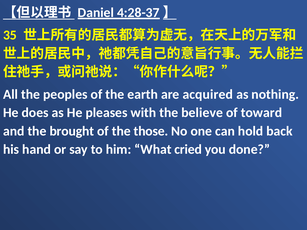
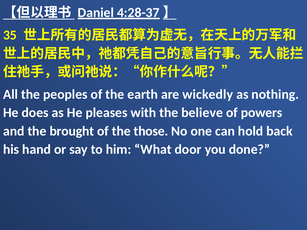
acquired: acquired -> wickedly (208, 95)
toward: toward -> powers (262, 113)
cried: cried -> door (188, 150)
